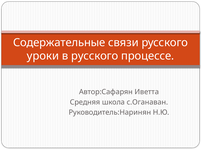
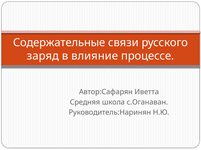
уроки: уроки -> заряд (43, 56)
в русского: русского -> влияние (95, 56)
